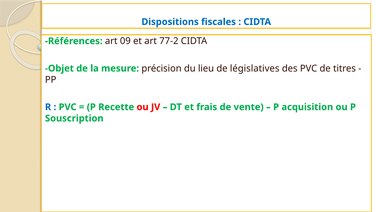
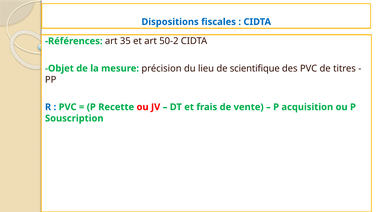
09: 09 -> 35 (125, 41)
77-2: 77-2 -> 50-2 (169, 41)
législatives: législatives -> scientifique (255, 68)
